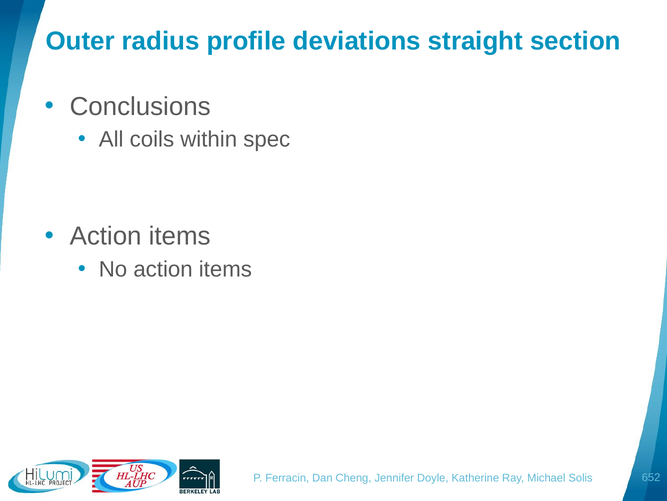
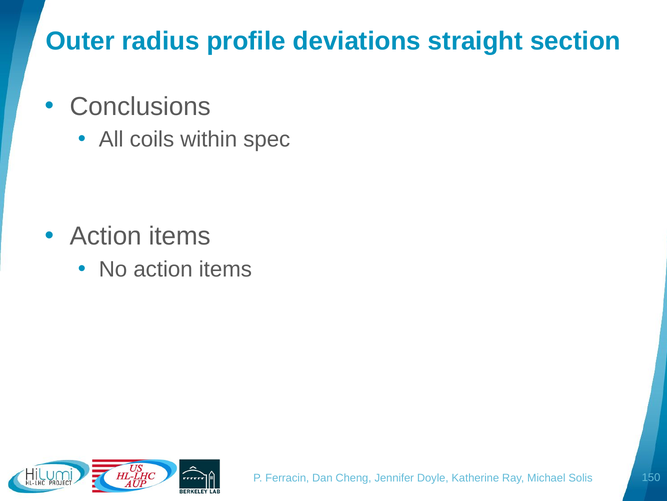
652: 652 -> 150 (651, 477)
